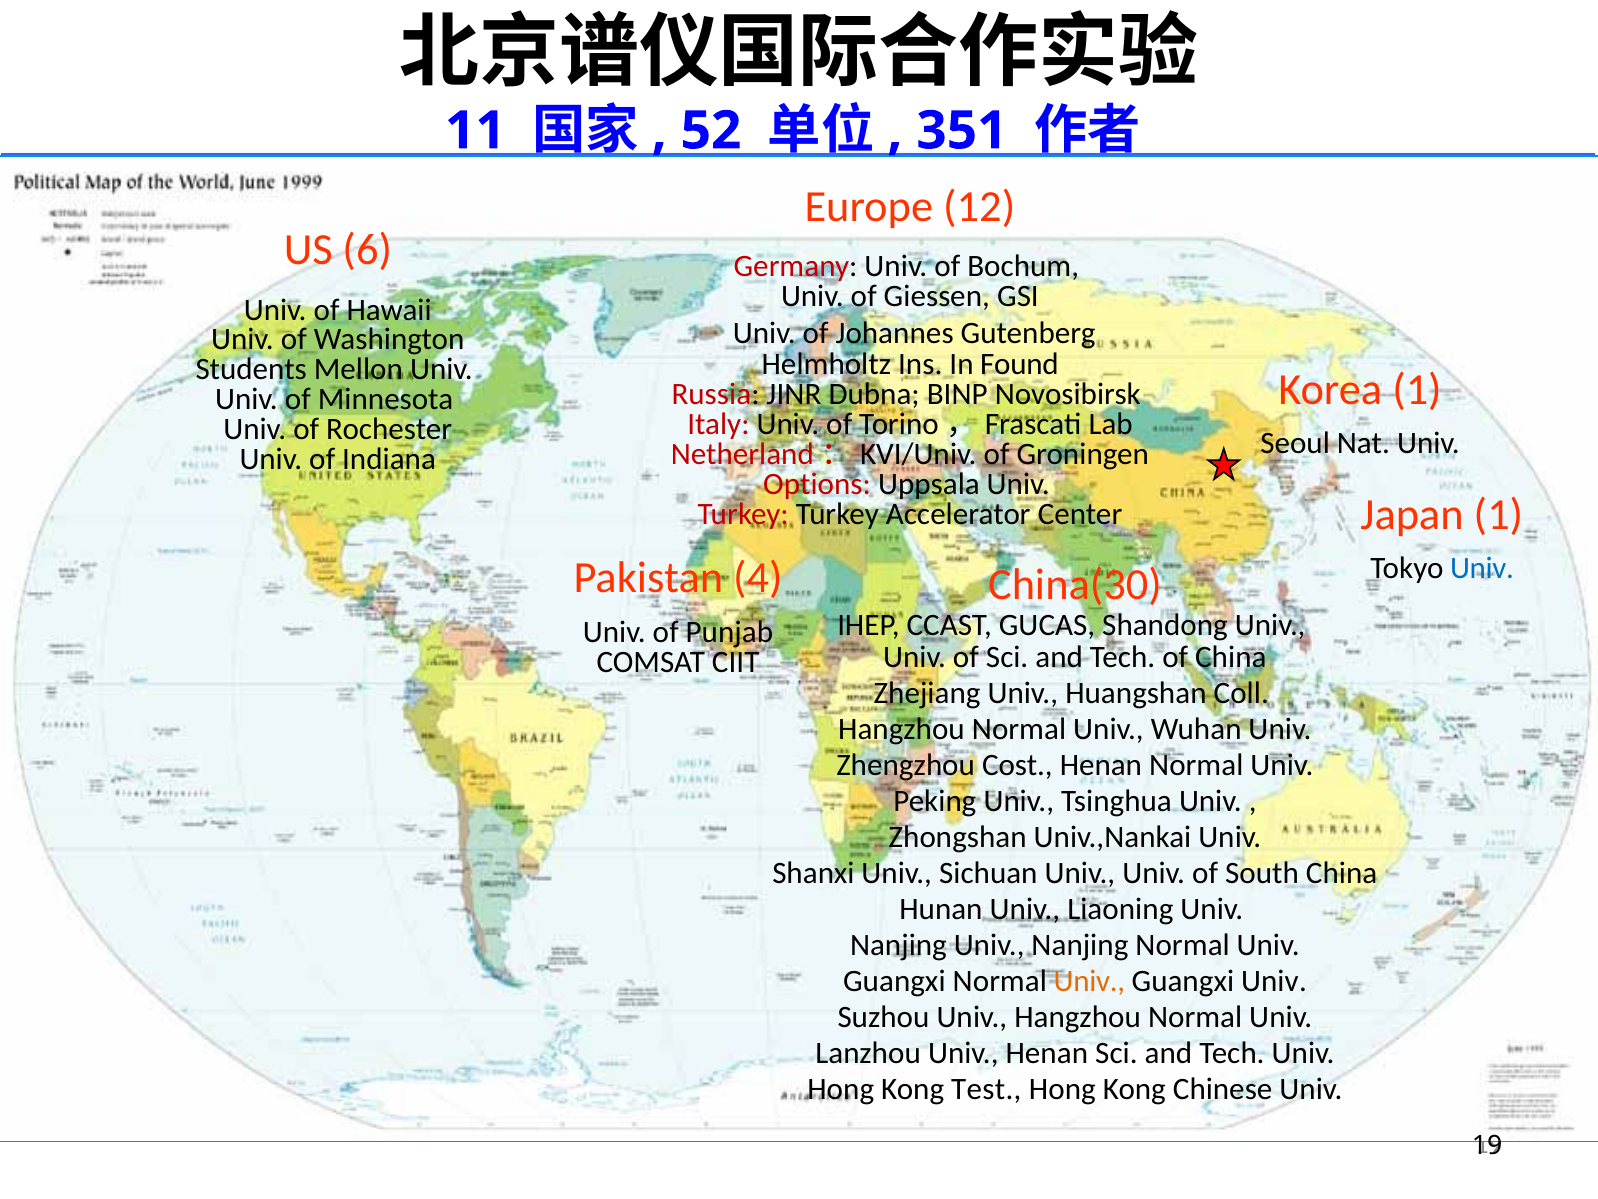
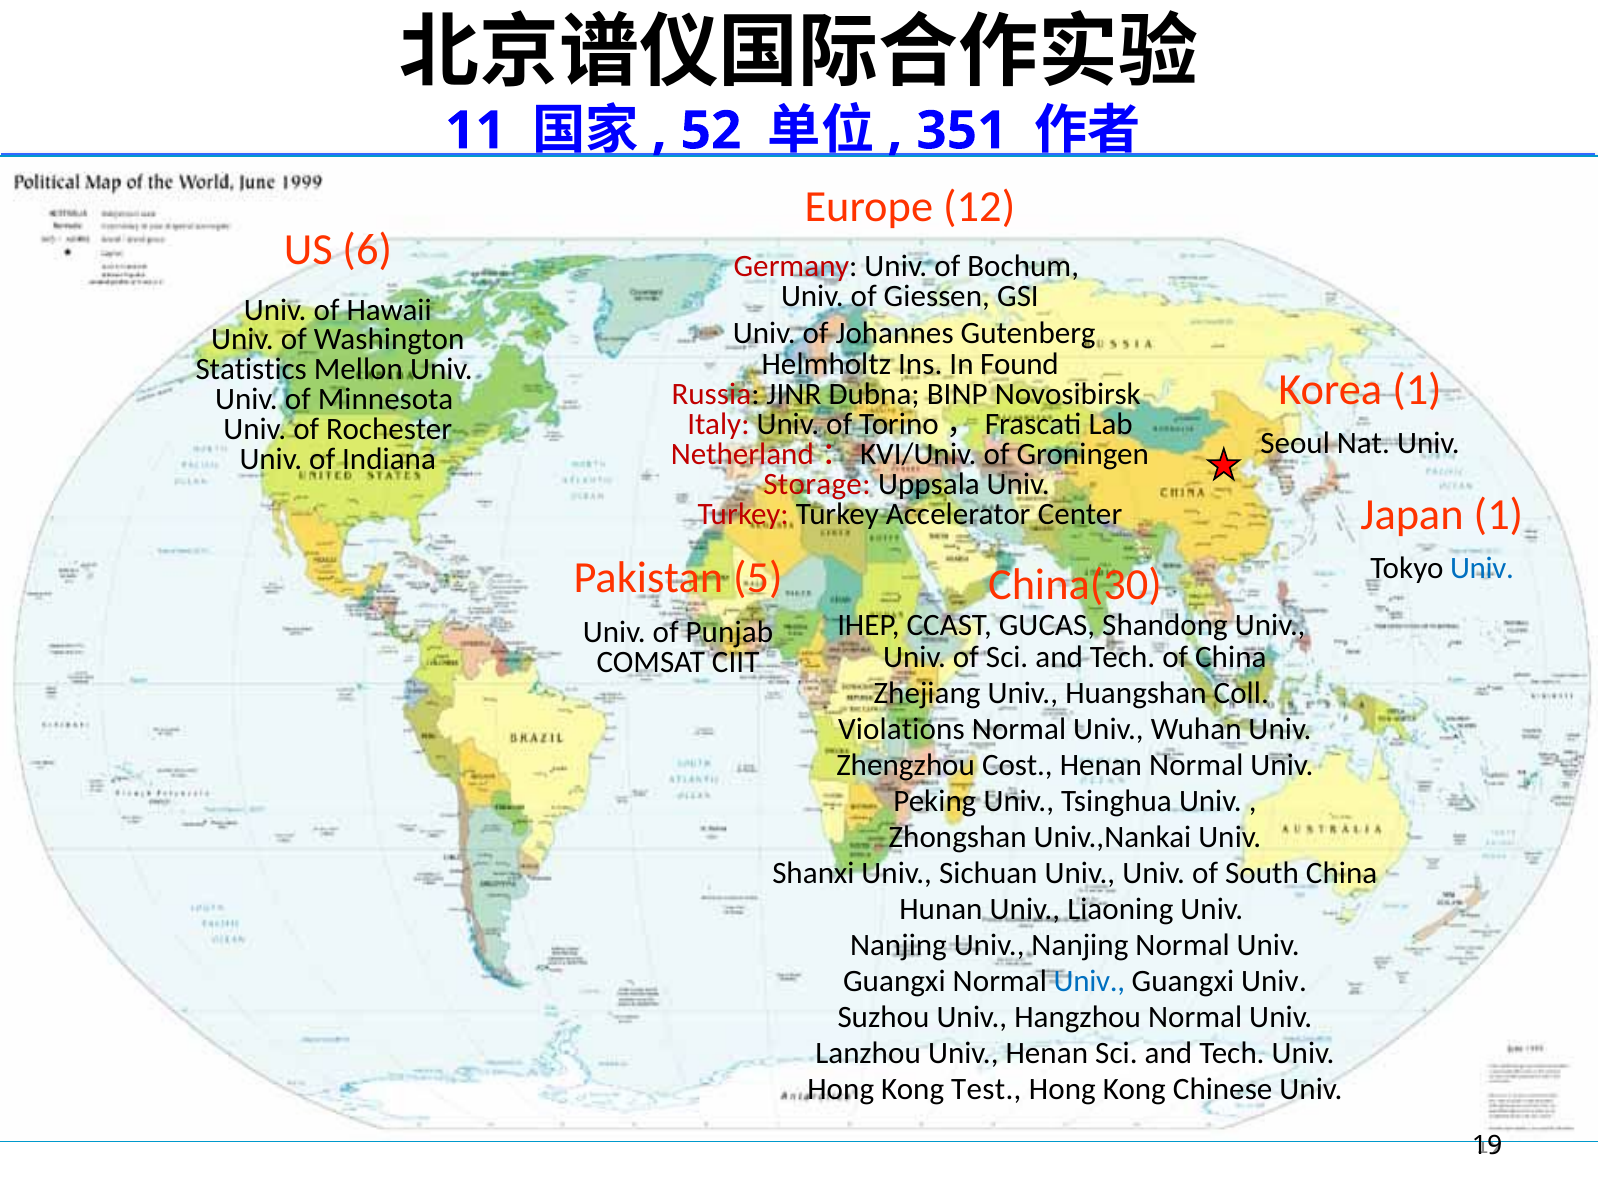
Students: Students -> Statistics (251, 369)
Options: Options -> Storage (817, 484)
4: 4 -> 5 (758, 578)
Hangzhou: Hangzhou -> Violations (901, 729)
Univ colour: orange -> blue (1089, 981)
